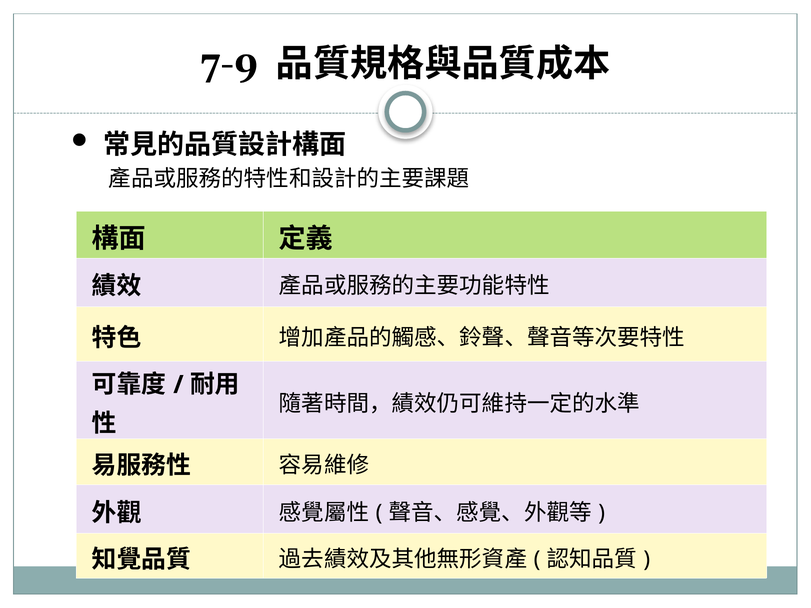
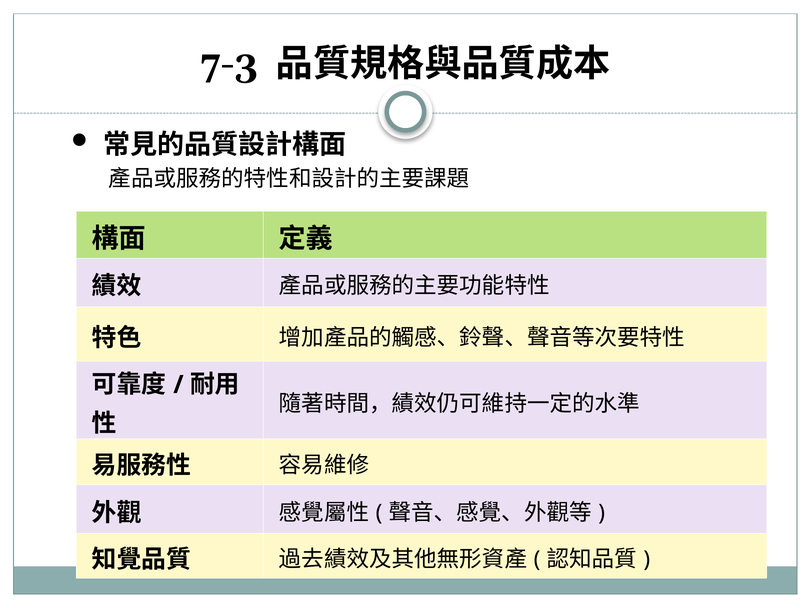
7-9: 7-9 -> 7-3 (229, 64)
